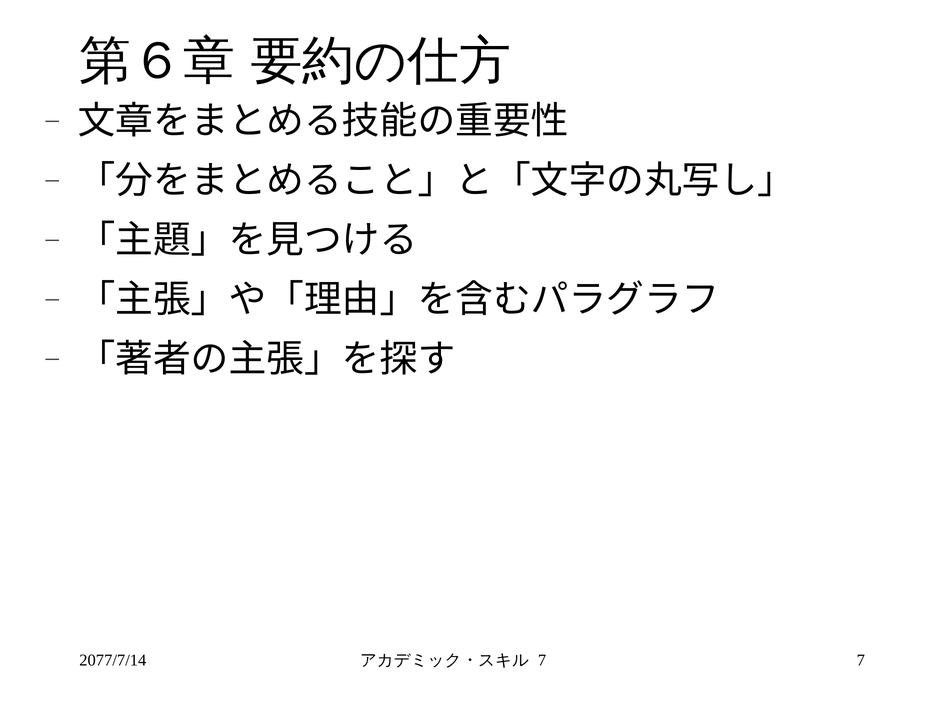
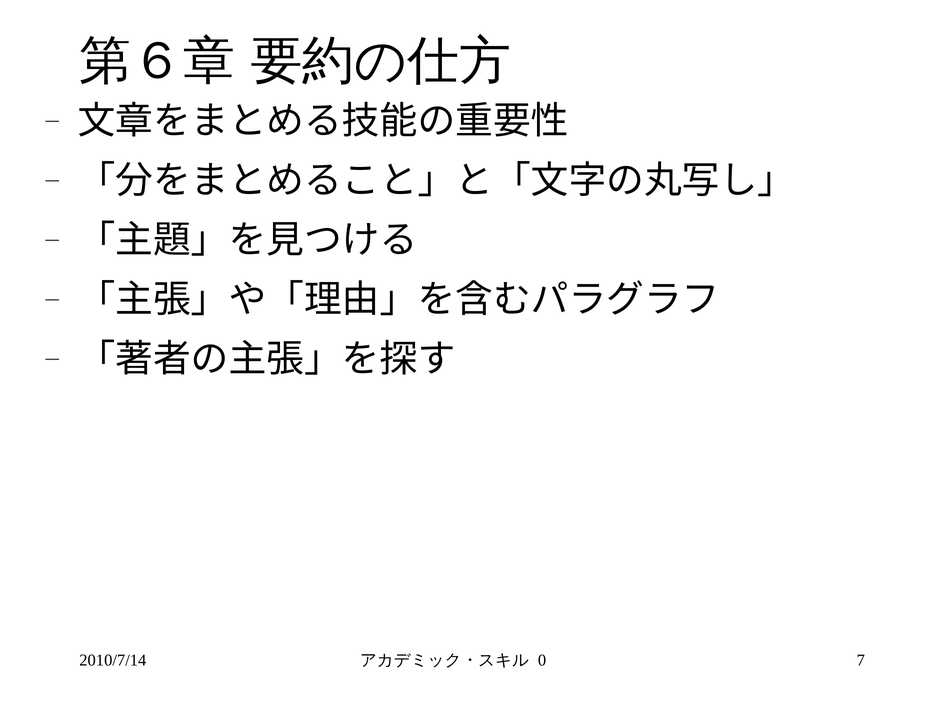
2077/7/14: 2077/7/14 -> 2010/7/14 (113, 660)
7: 7 -> 0 (542, 660)
